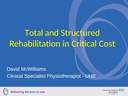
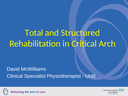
Cost: Cost -> Arch (107, 44)
